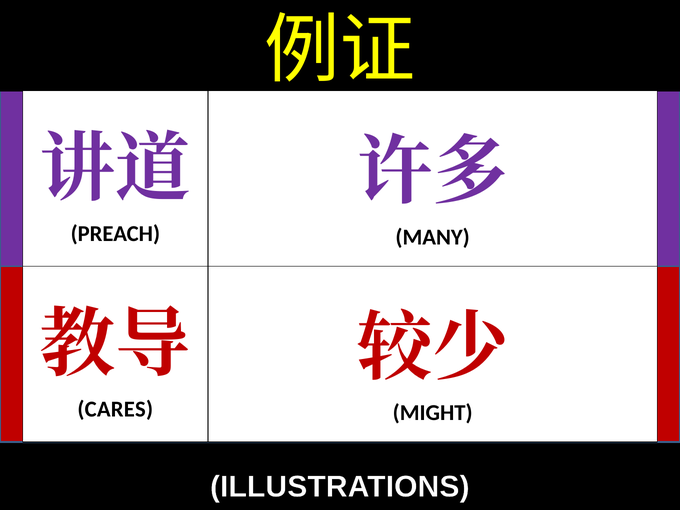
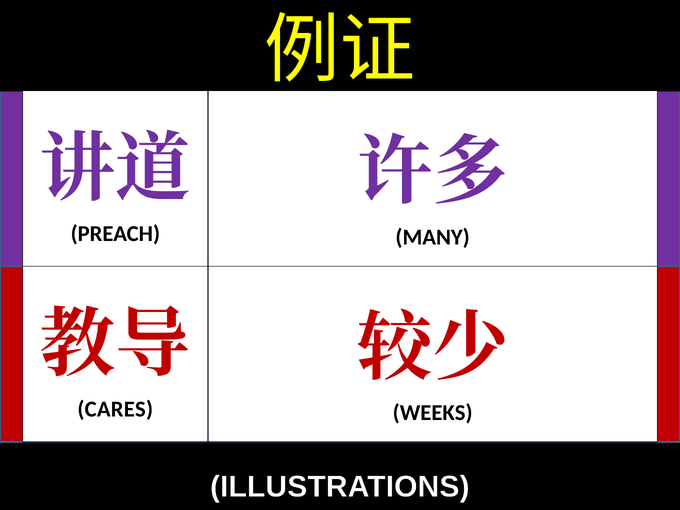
MIGHT: MIGHT -> WEEKS (433, 413)
